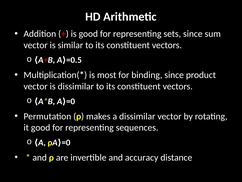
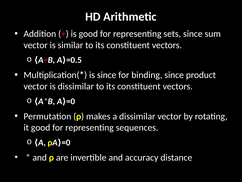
is most: most -> since (107, 75)
